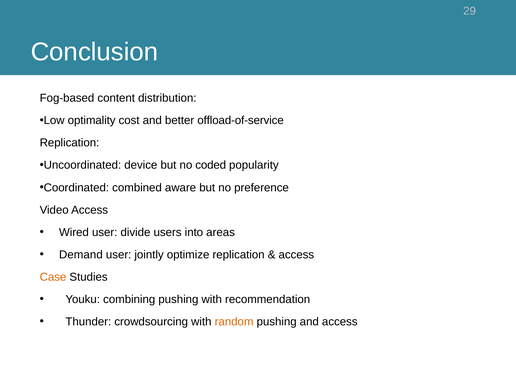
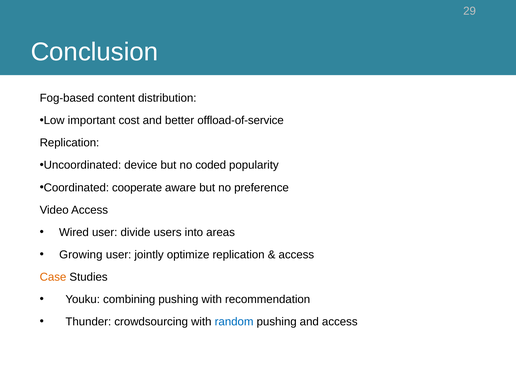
optimality: optimality -> important (92, 120)
combined: combined -> cooperate (137, 188)
Demand: Demand -> Growing (81, 255)
random colour: orange -> blue (234, 322)
